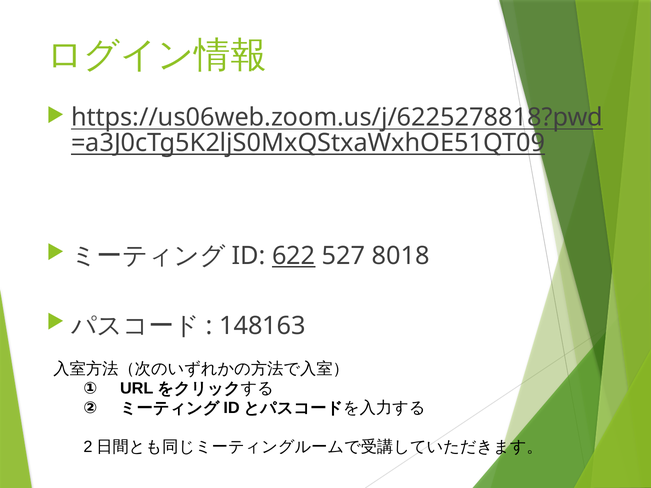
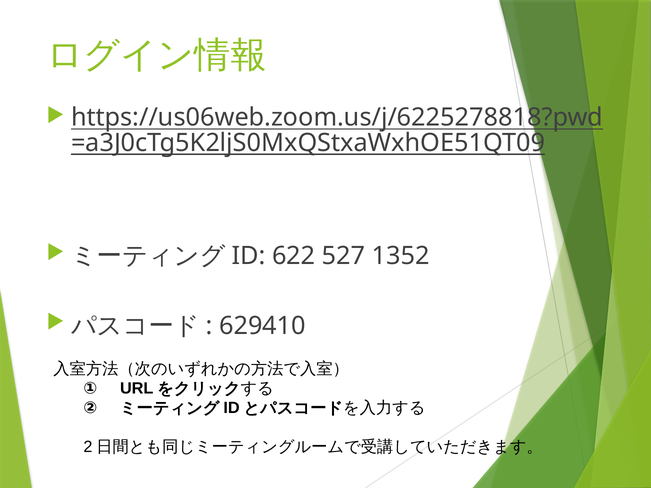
622 underline: present -> none (294, 256)
8018: 8018 -> 1352 (401, 256)
148163: 148163 -> 629410 (262, 326)
